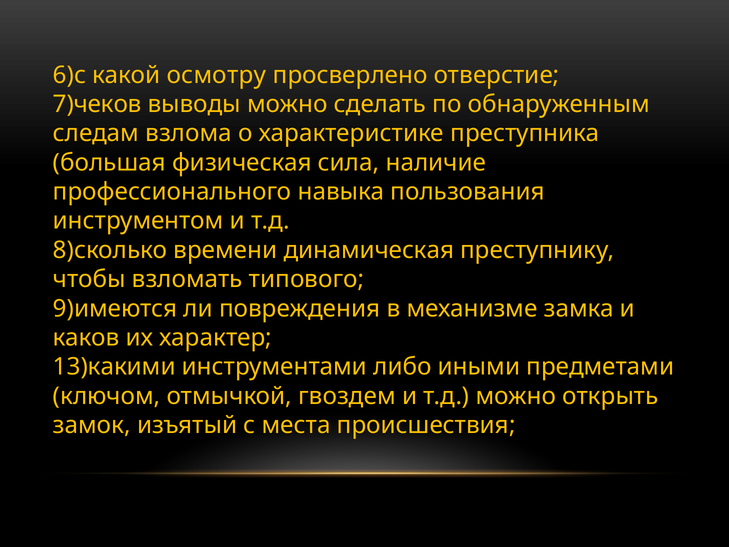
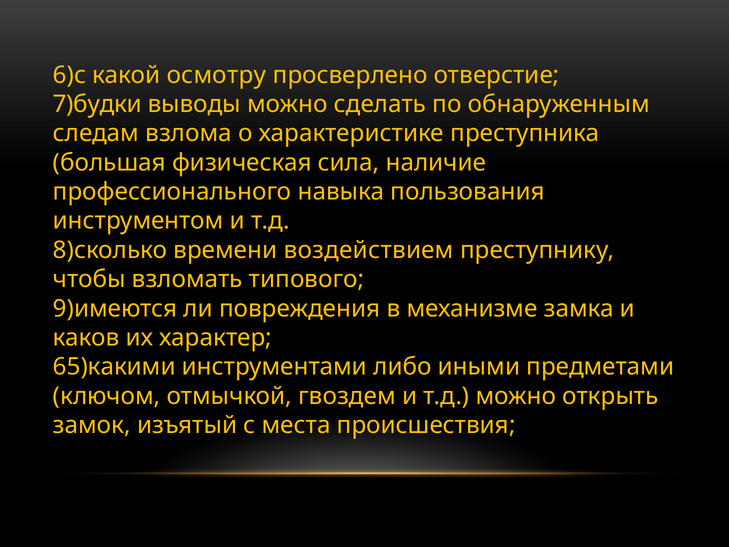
7)чеков: 7)чеков -> 7)будки (97, 104)
динамическая: динамическая -> воздействием (369, 250)
13)какими: 13)какими -> 65)какими (114, 367)
